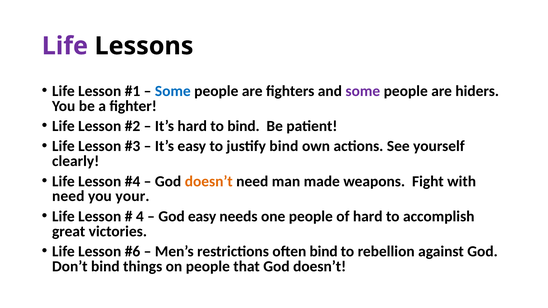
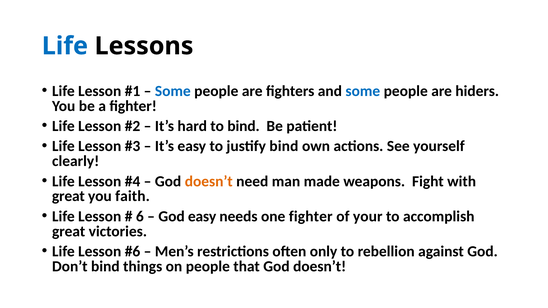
Life colour: purple -> blue (65, 46)
some colour: purple -> blue (363, 91)
need: need -> great (68, 196)
your: your -> faith (133, 196)
4: 4 -> 6 (140, 217)
one people: people -> fighter (311, 217)
of hard: hard -> your (368, 217)
often bind: bind -> only (324, 252)
